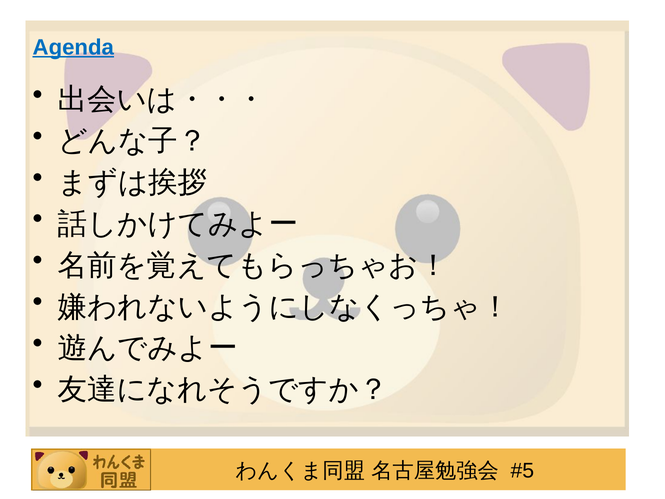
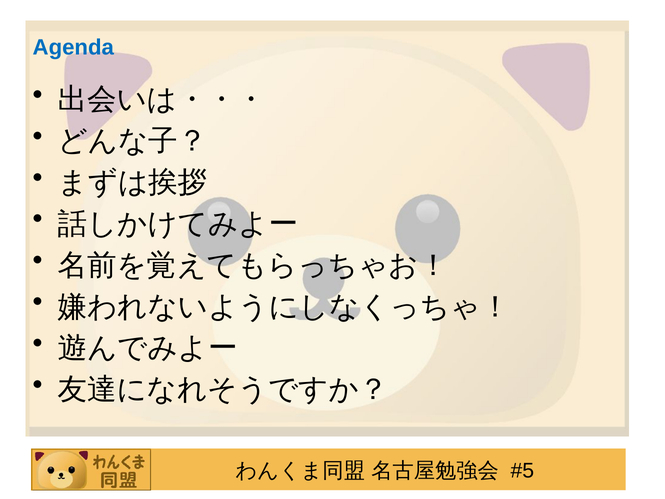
Agenda underline: present -> none (73, 47)
